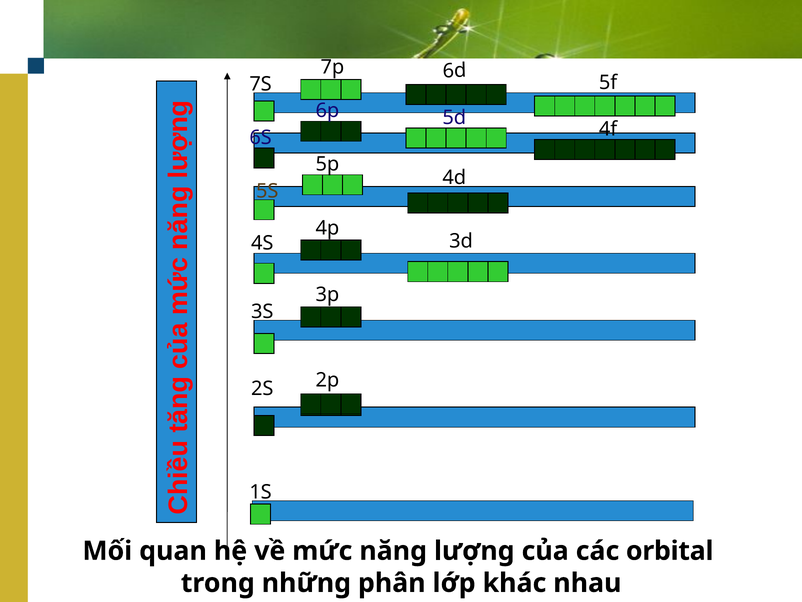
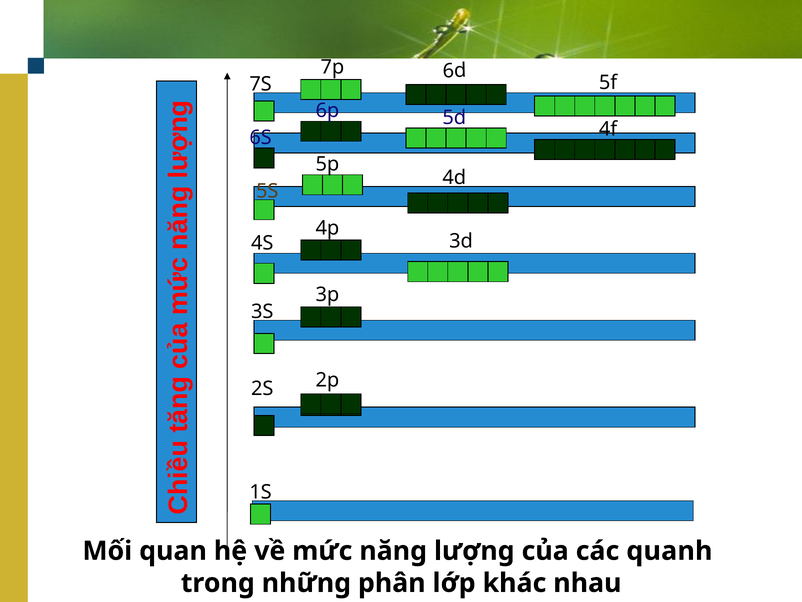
orbital: orbital -> quanh (669, 551)
